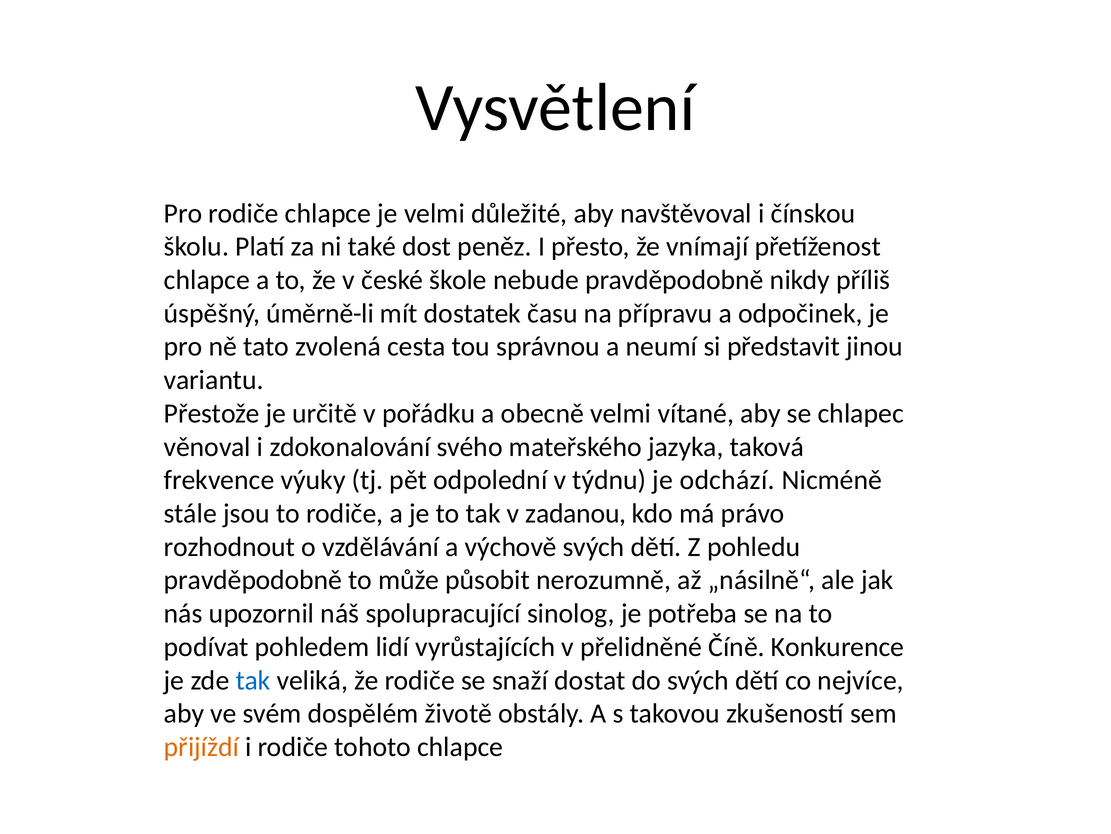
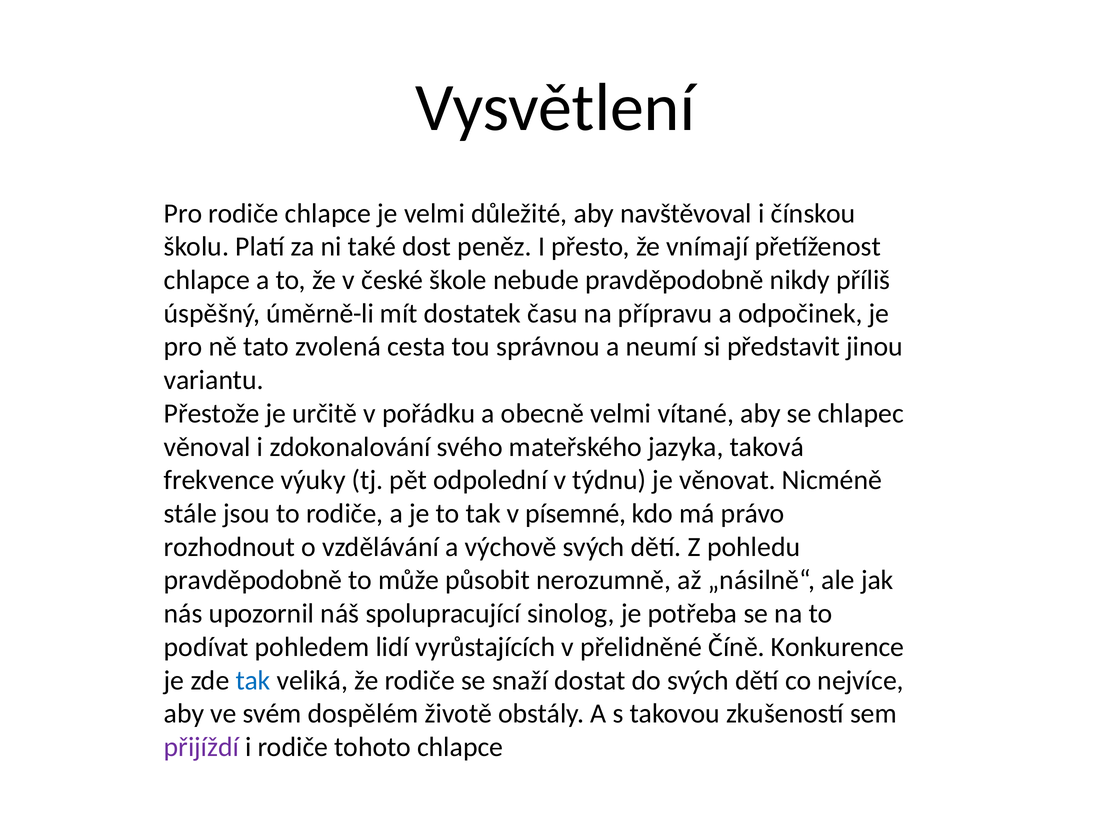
odchází: odchází -> věnovat (727, 480)
zadanou: zadanou -> písemné (576, 513)
přijíždí colour: orange -> purple (201, 746)
